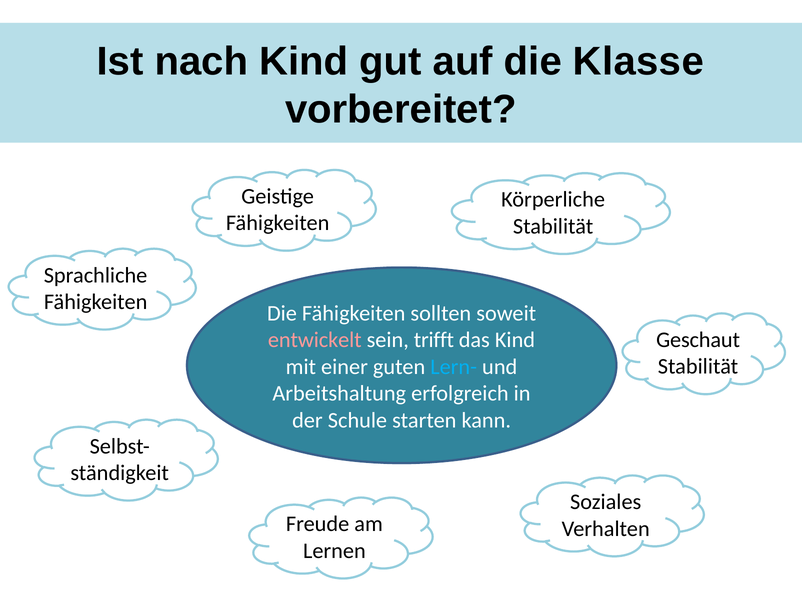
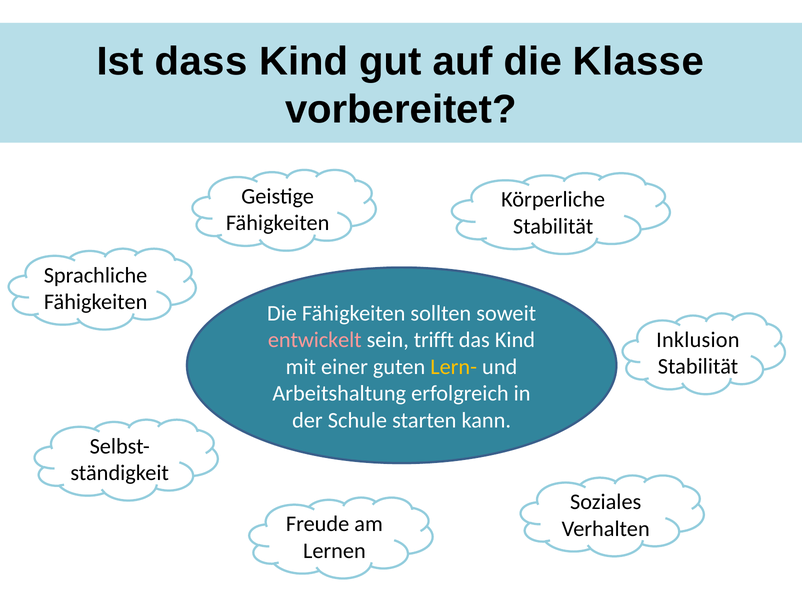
nach: nach -> dass (201, 62)
Geschaut: Geschaut -> Inklusion (698, 340)
Lern- colour: light blue -> yellow (454, 367)
